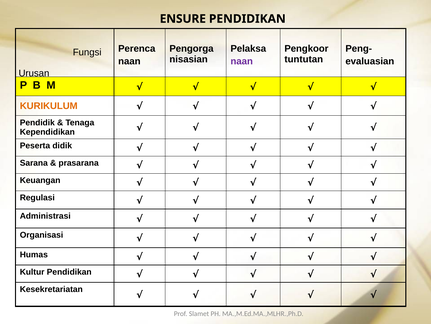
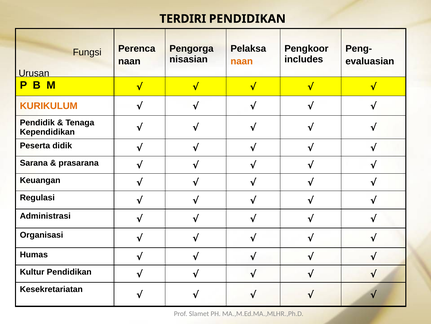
ENSURE: ENSURE -> TERDIRI (183, 19)
tuntutan: tuntutan -> includes (304, 59)
naan colour: purple -> orange (242, 61)
